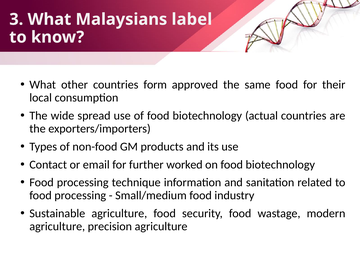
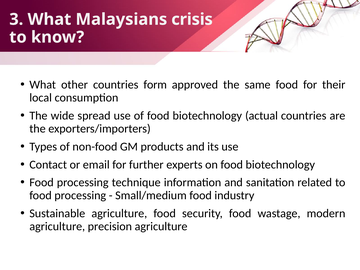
label: label -> crisis (192, 19)
worked: worked -> experts (184, 165)
